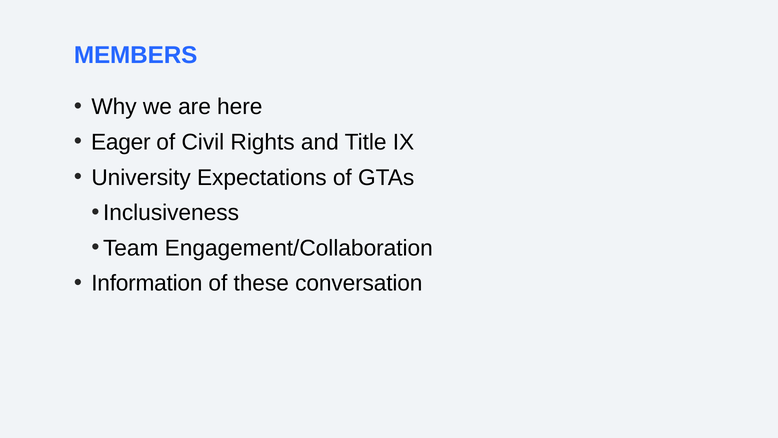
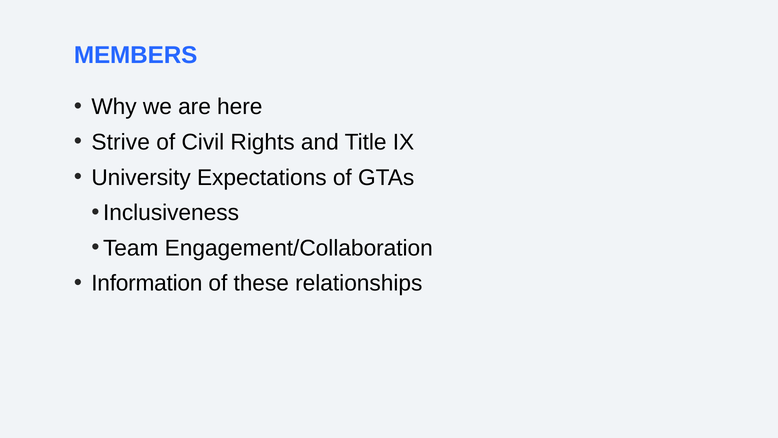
Eager: Eager -> Strive (121, 142)
conversation: conversation -> relationships (359, 283)
